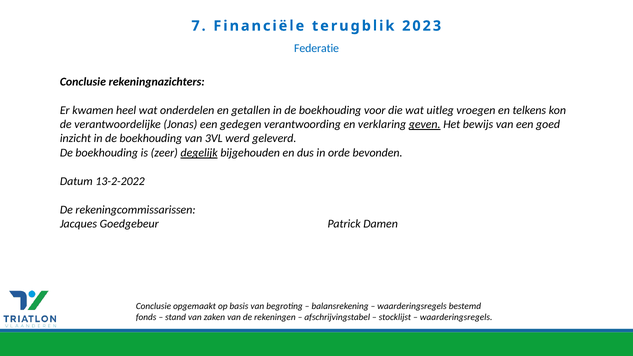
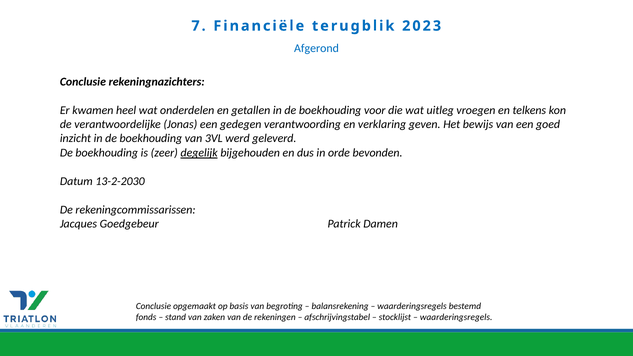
Federatie: Federatie -> Afgerond (316, 48)
geven underline: present -> none (425, 124)
13-2-2022: 13-2-2022 -> 13-2-2030 (120, 181)
